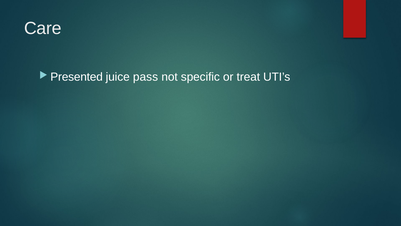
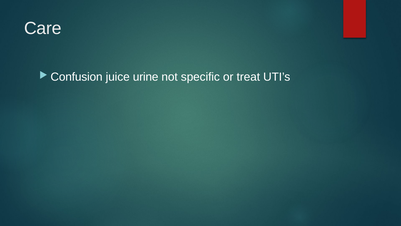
Presented: Presented -> Confusion (77, 77)
pass: pass -> urine (146, 77)
